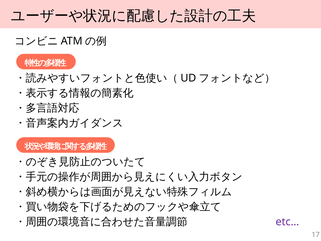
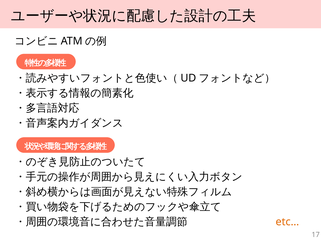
etc… colour: purple -> orange (287, 222)
